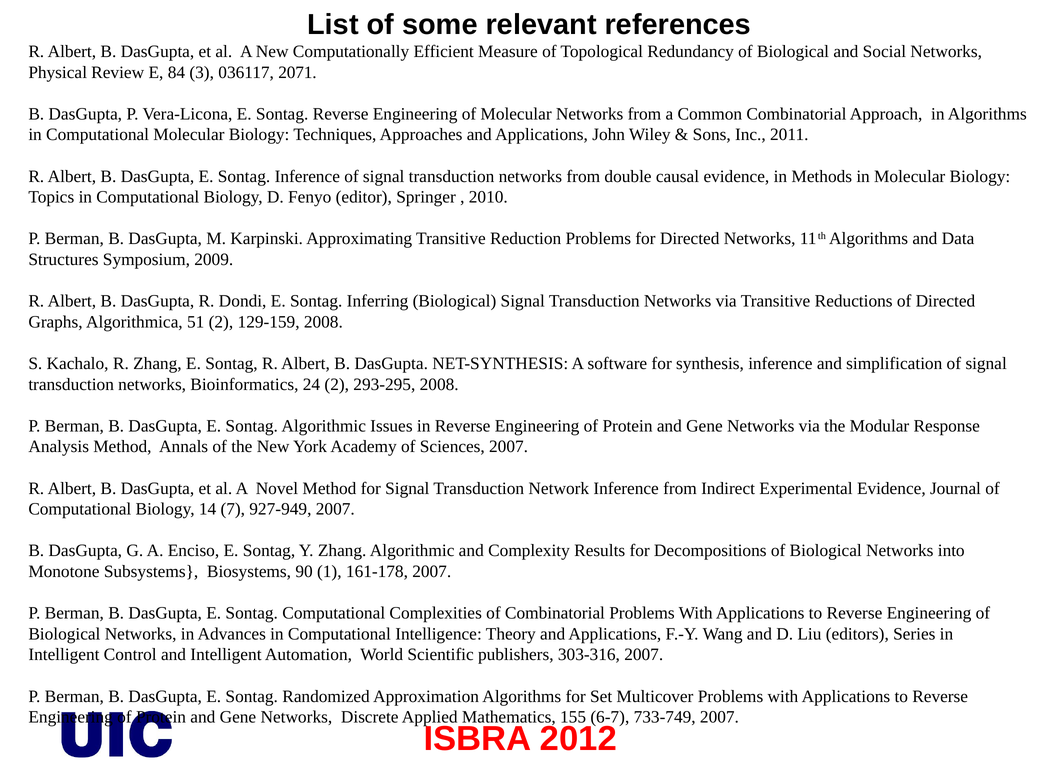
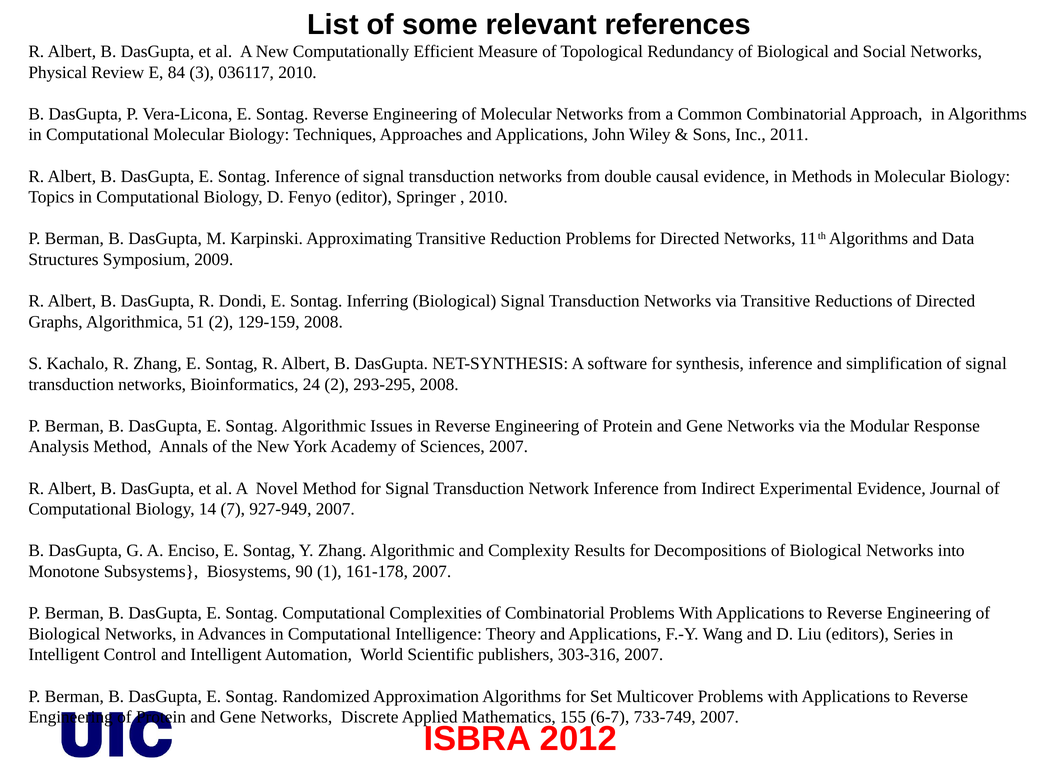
036117 2071: 2071 -> 2010 (297, 72)
